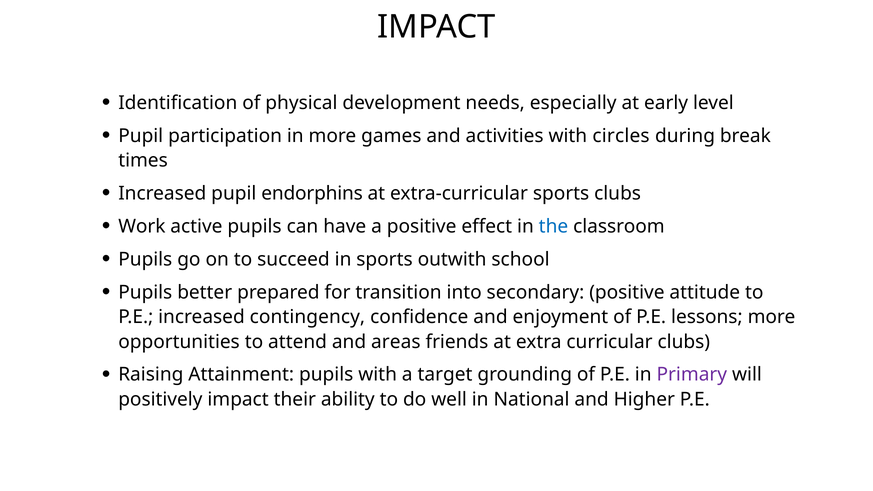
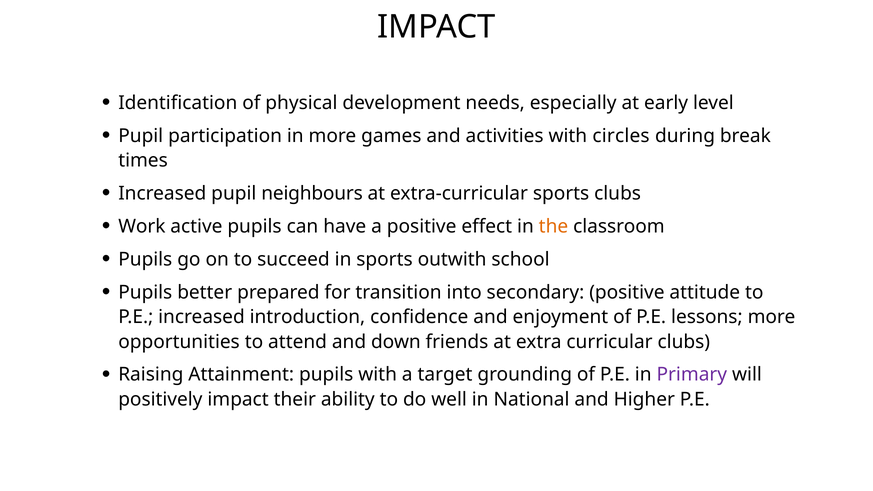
endorphins: endorphins -> neighbours (312, 193)
the colour: blue -> orange (553, 226)
contingency: contingency -> introduction (307, 317)
areas: areas -> down (396, 342)
